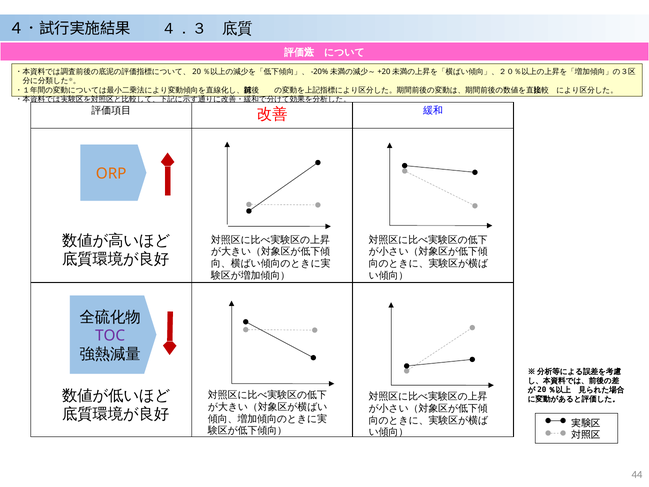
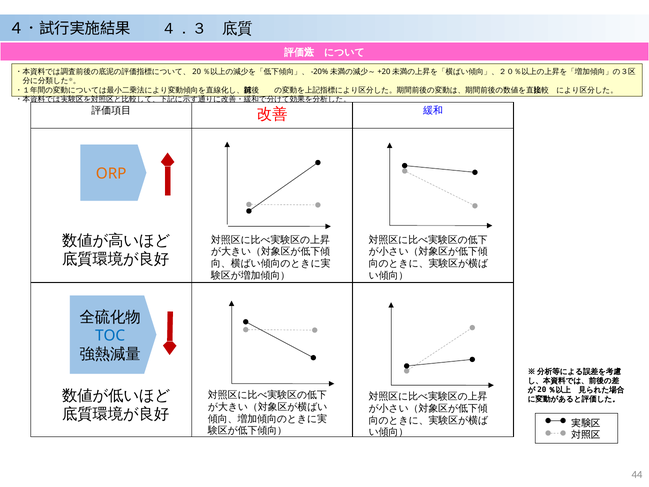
TOC colour: purple -> blue (110, 335)
